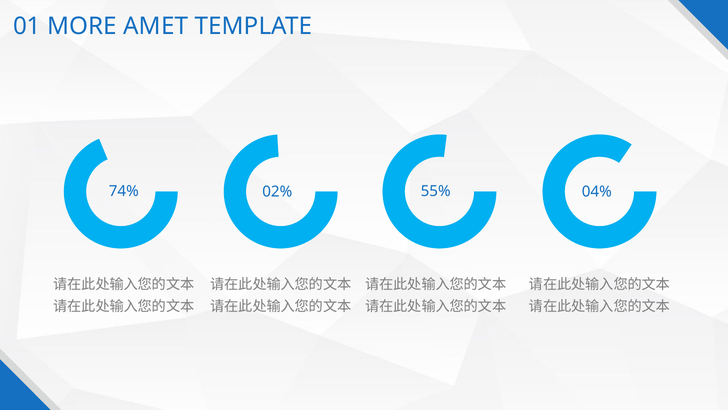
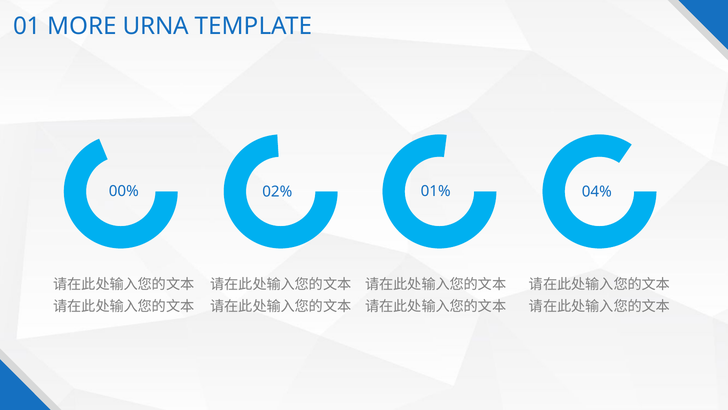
AMET: AMET -> URNA (156, 26)
74%: 74% -> 00% (124, 191)
55%: 55% -> 01% (436, 191)
